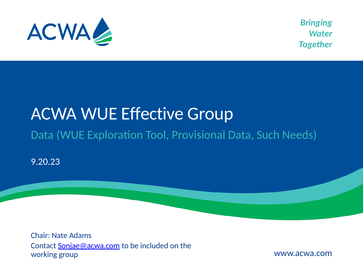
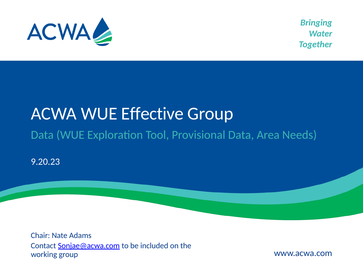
Such: Such -> Area (268, 135)
